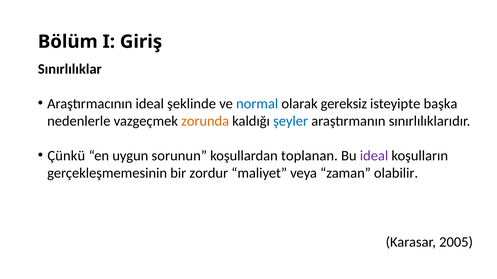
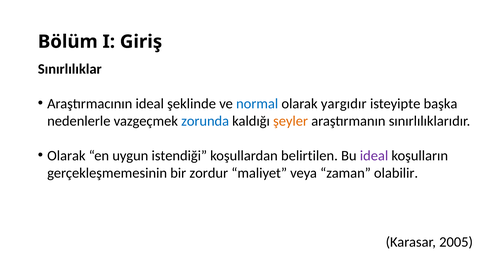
gereksiz: gereksiz -> yargıdır (344, 104)
zorunda colour: orange -> blue (205, 121)
şeyler colour: blue -> orange (291, 121)
Çünkü: Çünkü -> Olarak (66, 156)
sorunun: sorunun -> istendiği (179, 156)
toplanan: toplanan -> belirtilen (309, 156)
